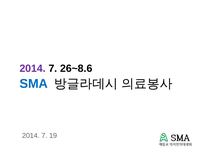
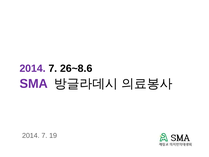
SMA colour: blue -> purple (34, 84)
